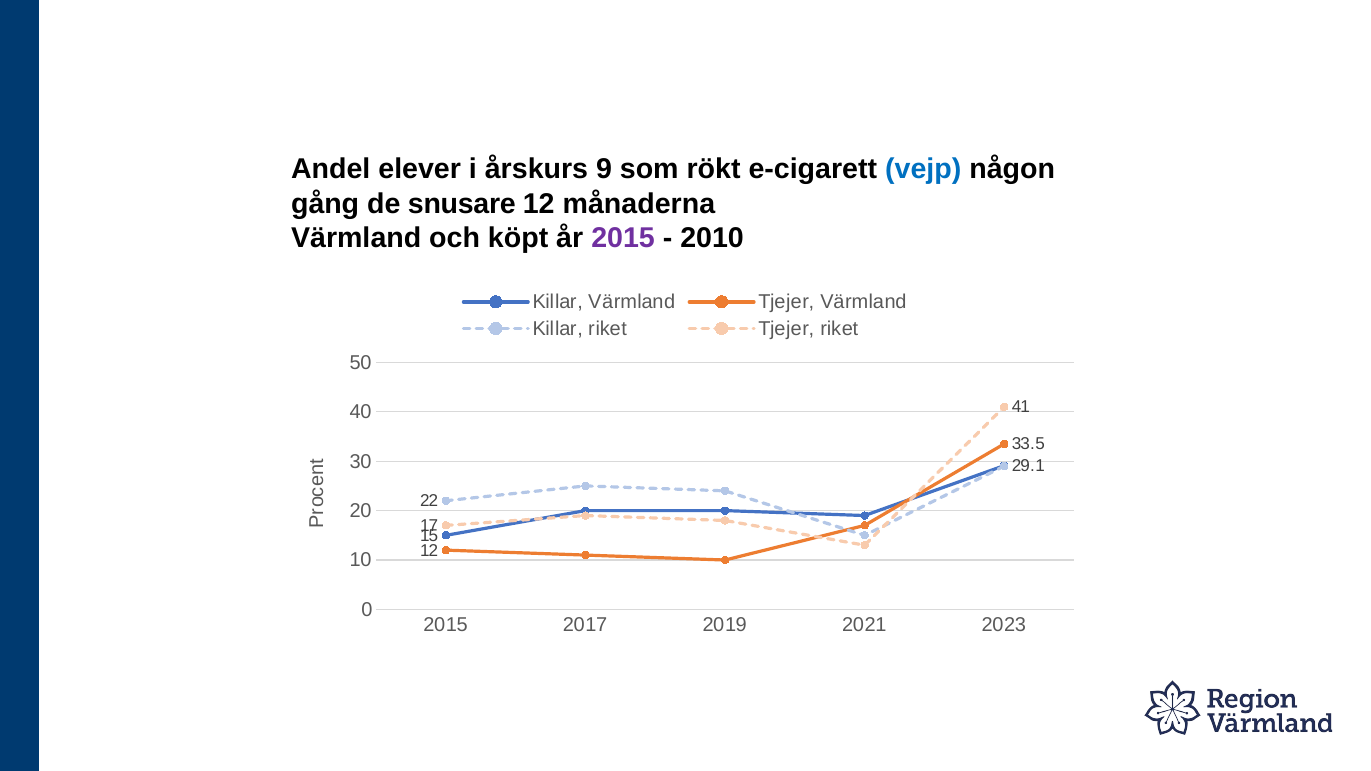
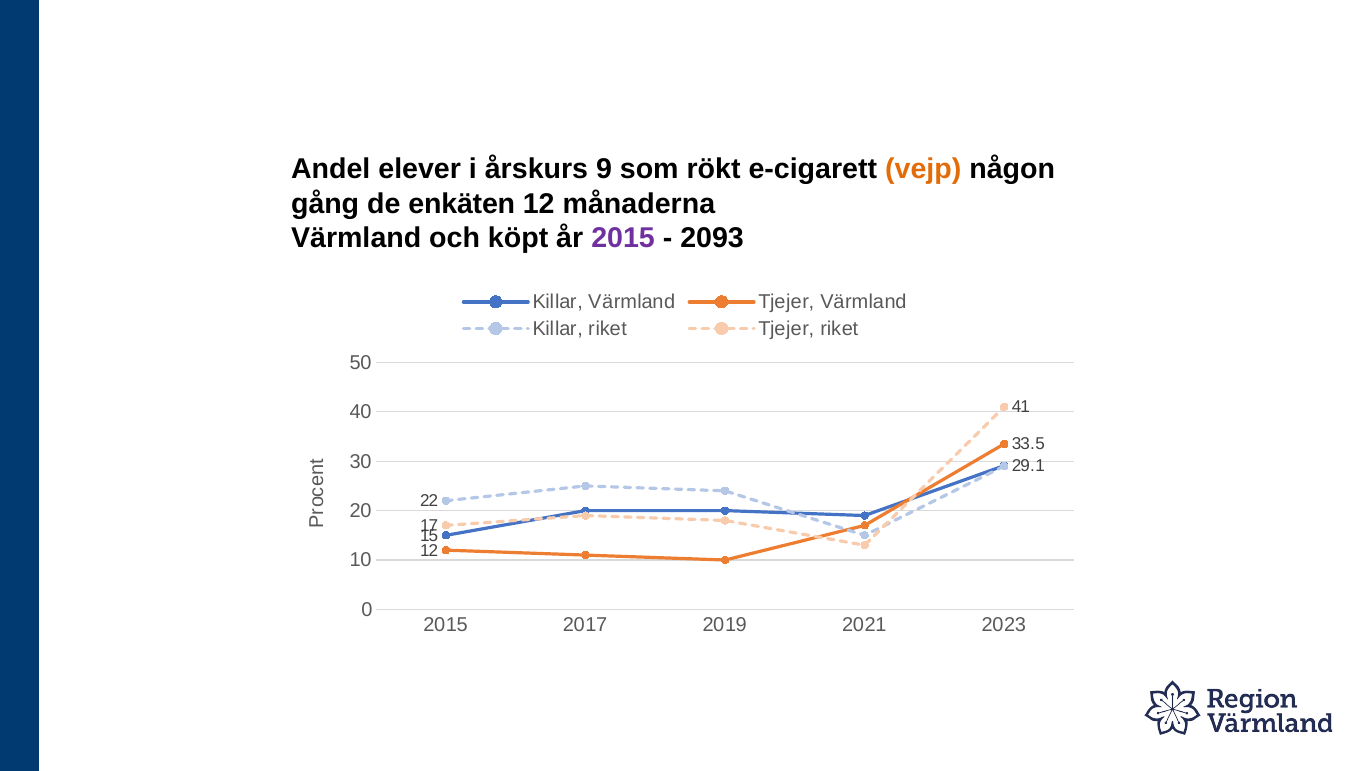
vejp colour: blue -> orange (923, 169)
snusare: snusare -> enkäten (462, 204)
2010: 2010 -> 2093 (712, 238)
